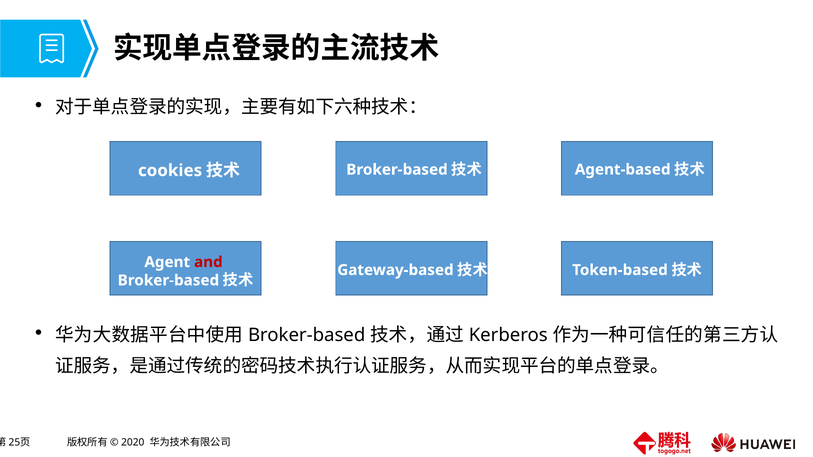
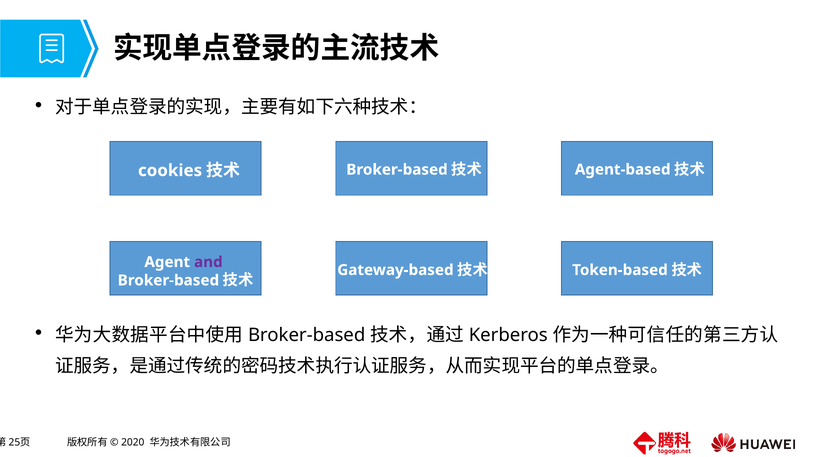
and colour: red -> purple (208, 262)
